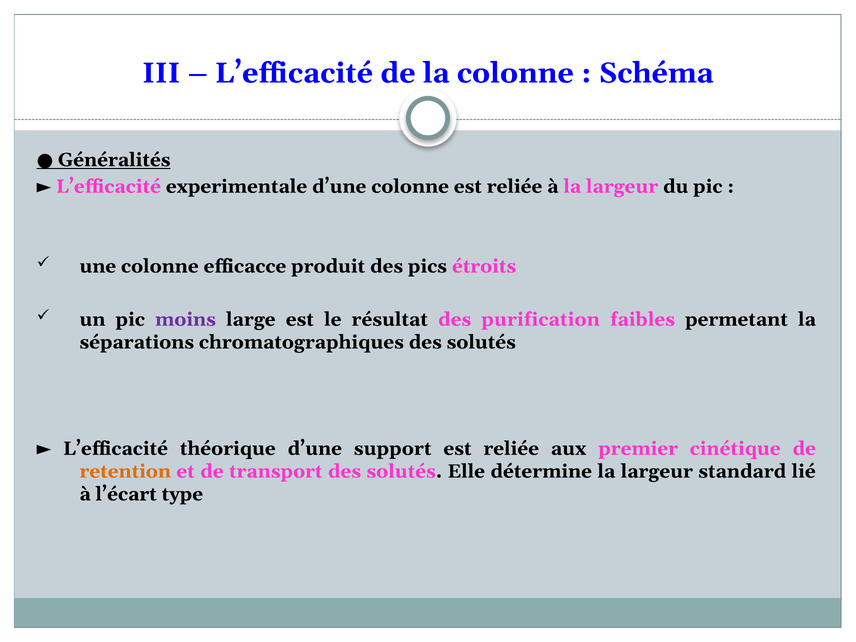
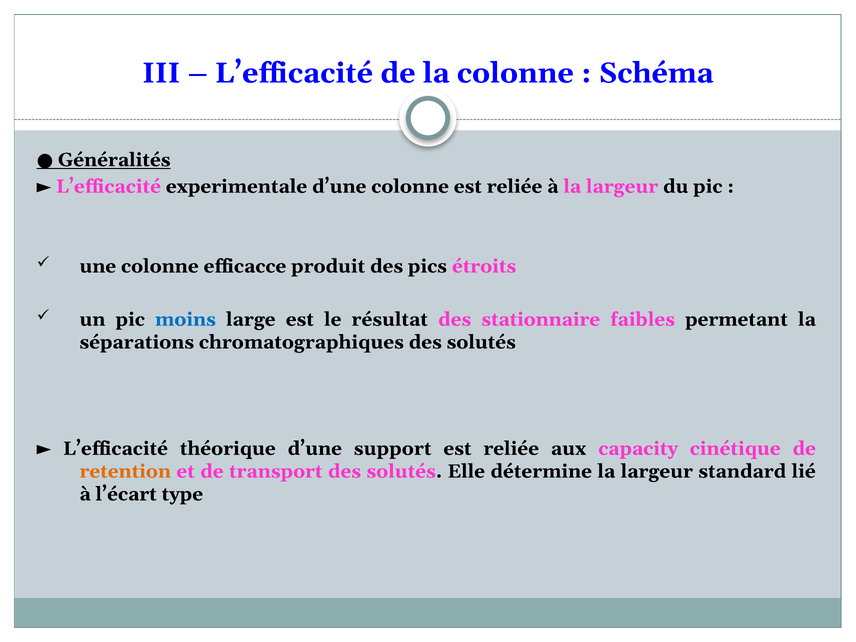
moins colour: purple -> blue (185, 319)
purification: purification -> stationnaire (541, 319)
premier: premier -> capacity (638, 449)
